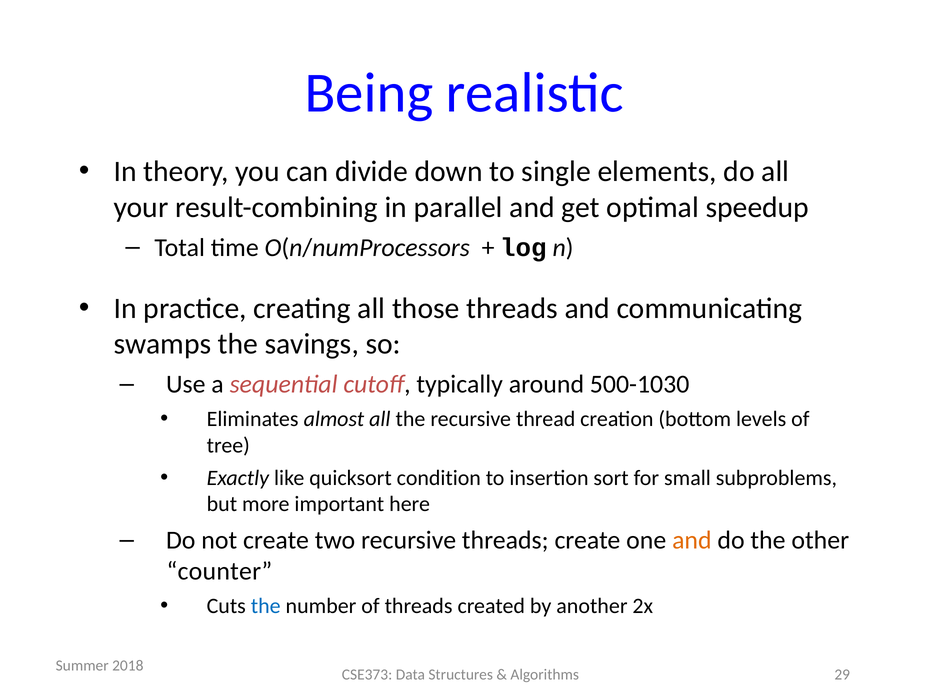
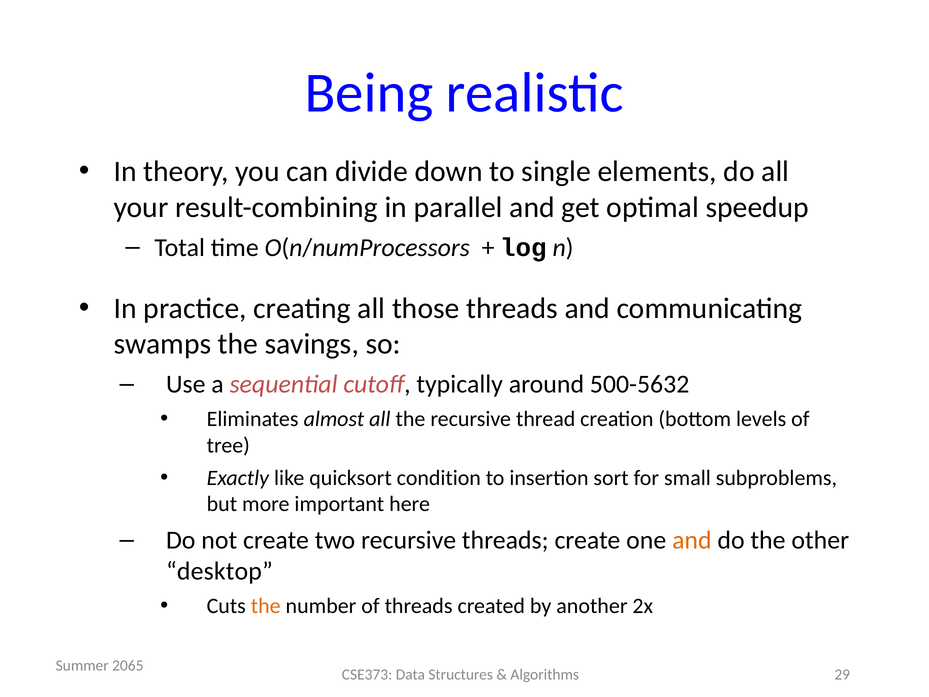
500-1030: 500-1030 -> 500-5632 (640, 384)
counter: counter -> desktop (219, 571)
the colour: blue -> orange (266, 606)
2018: 2018 -> 2065 (128, 665)
